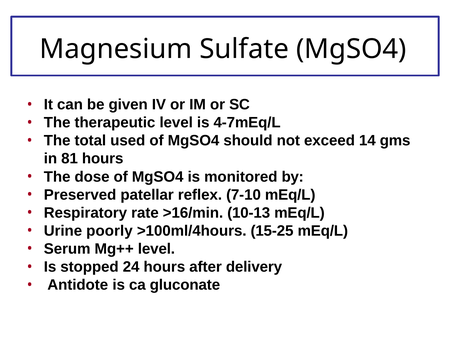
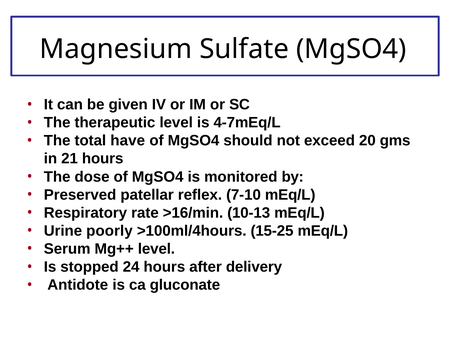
used: used -> have (128, 140)
14: 14 -> 20 (367, 140)
81: 81 -> 21 (70, 158)
